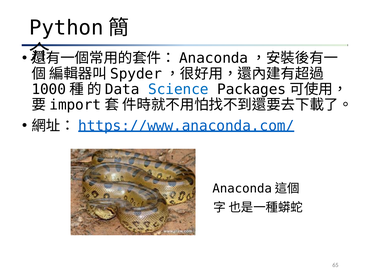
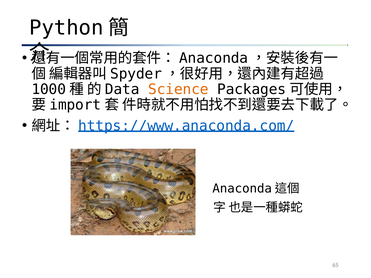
Science colour: blue -> orange (178, 89)
